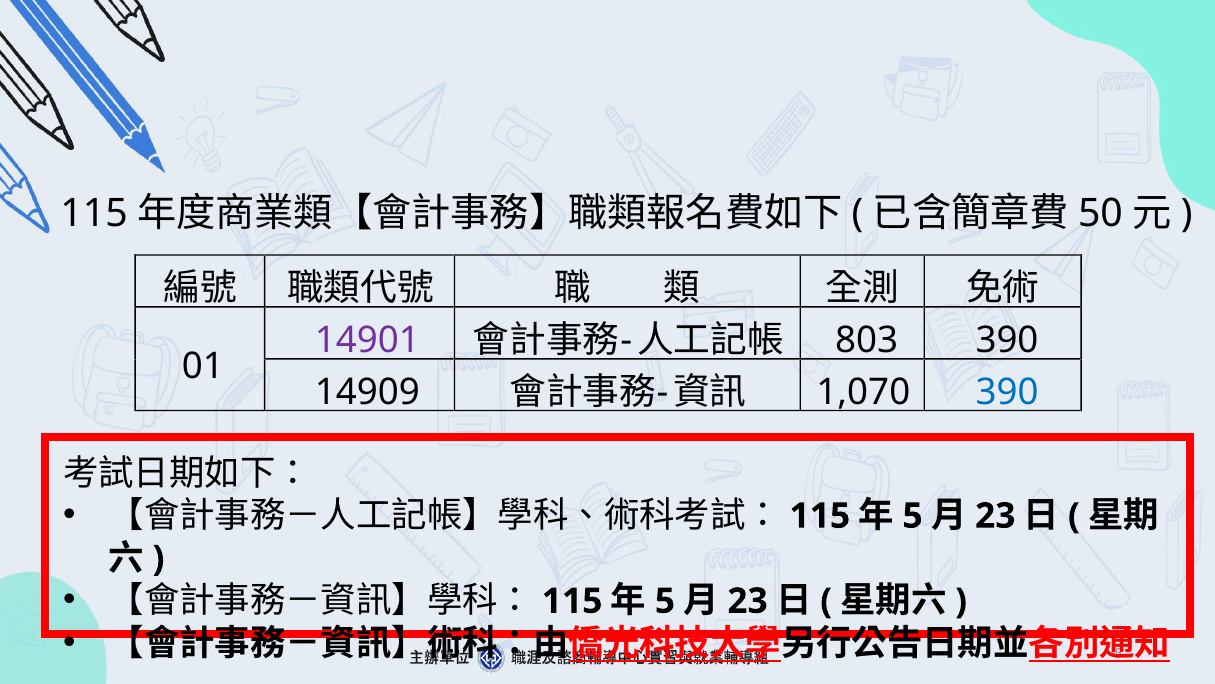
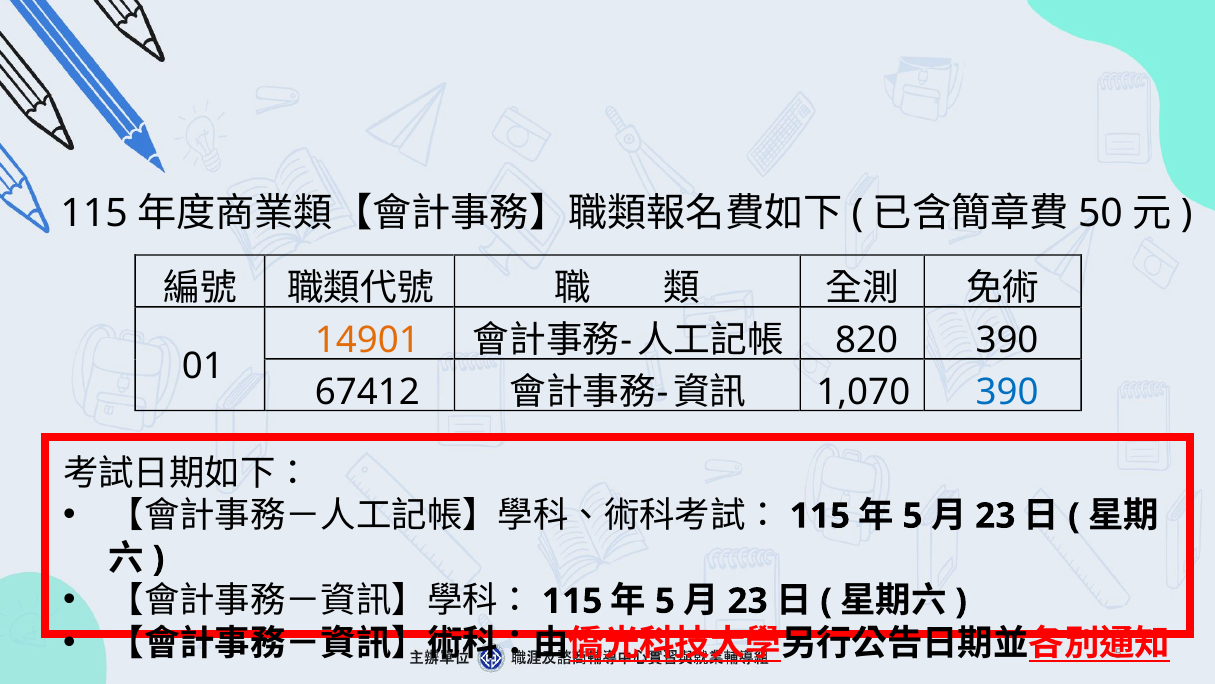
14901 colour: purple -> orange (367, 340)
803: 803 -> 820 (867, 340)
14909: 14909 -> 67412 (367, 392)
